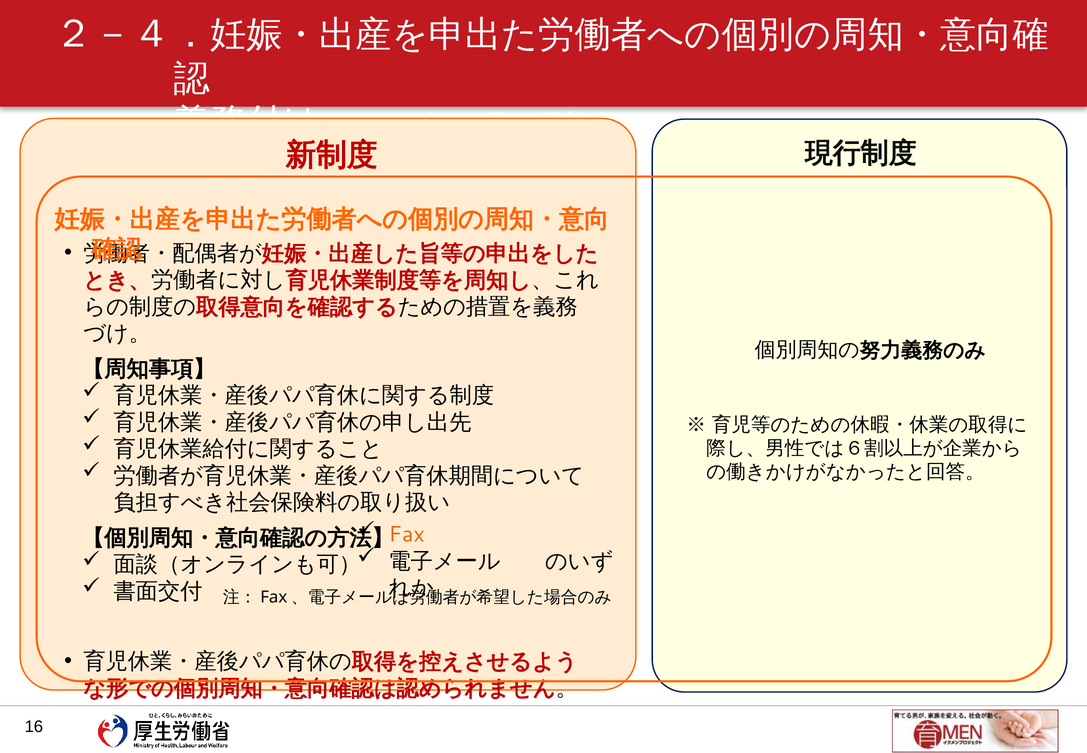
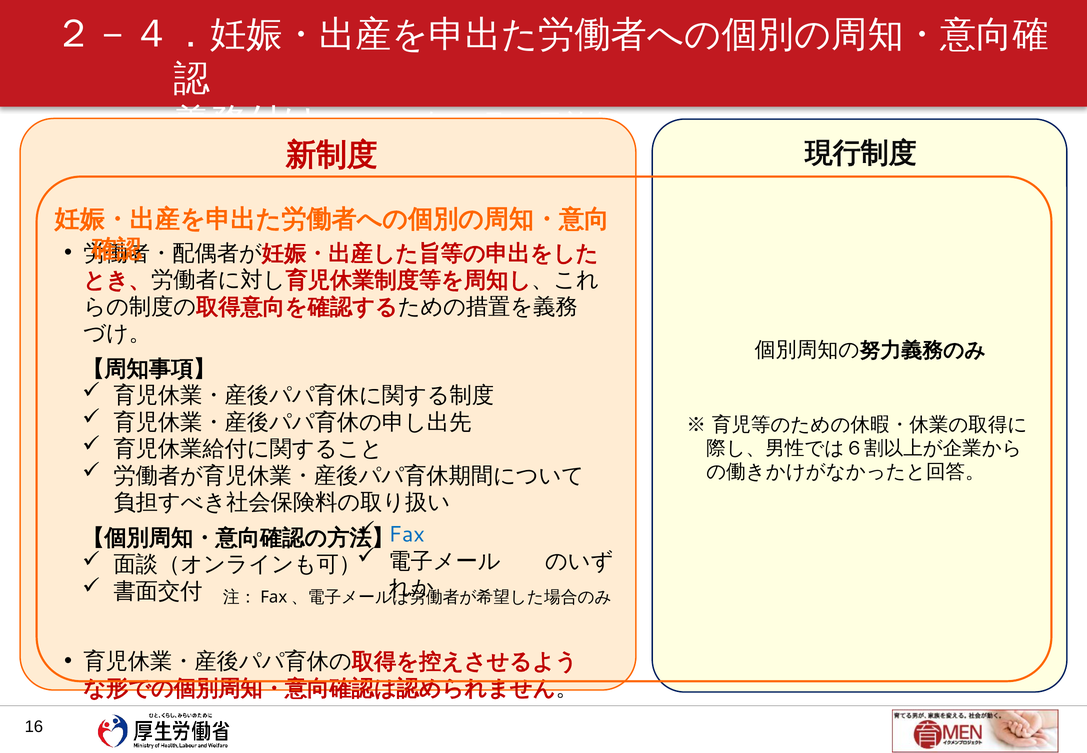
Fax colour: orange -> blue (407, 534)
